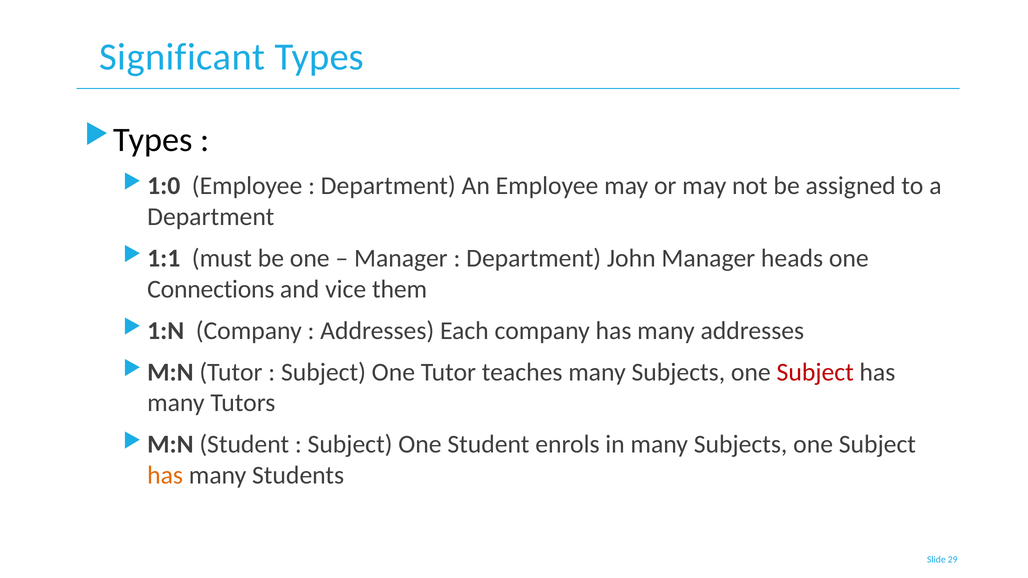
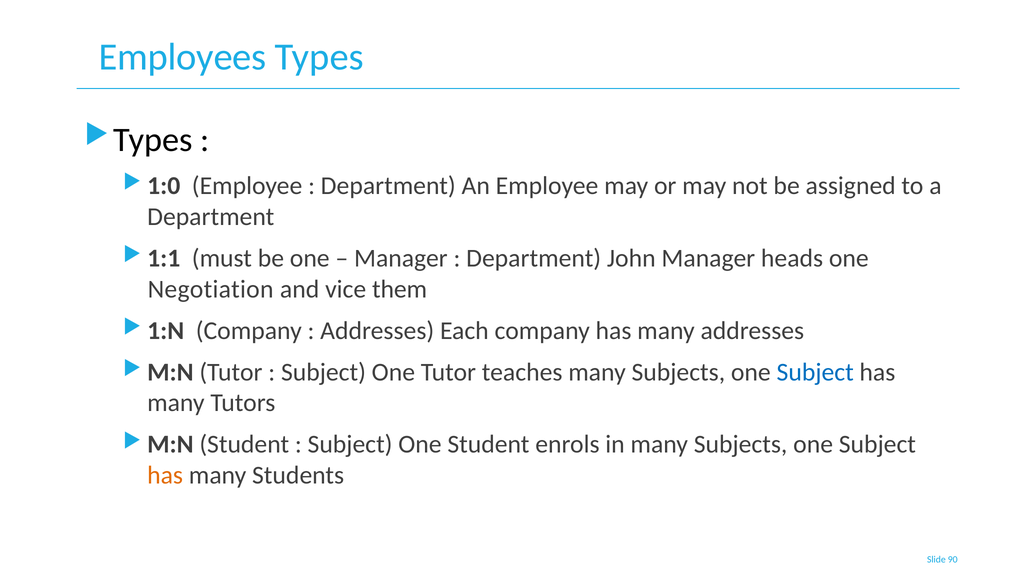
Significant: Significant -> Employees (183, 57)
Connections: Connections -> Negotiation (211, 289)
Subject colour: red -> blue (815, 372)
29: 29 -> 90 (953, 560)
